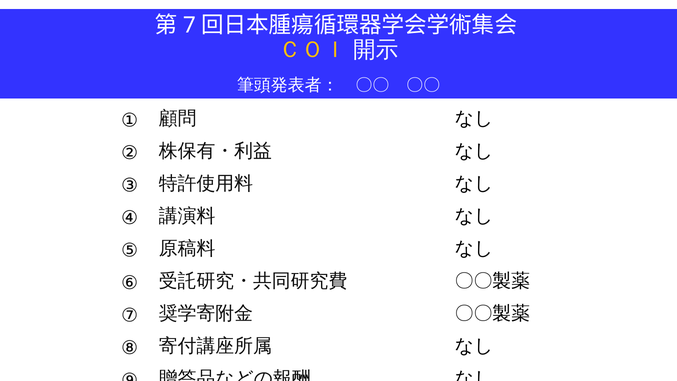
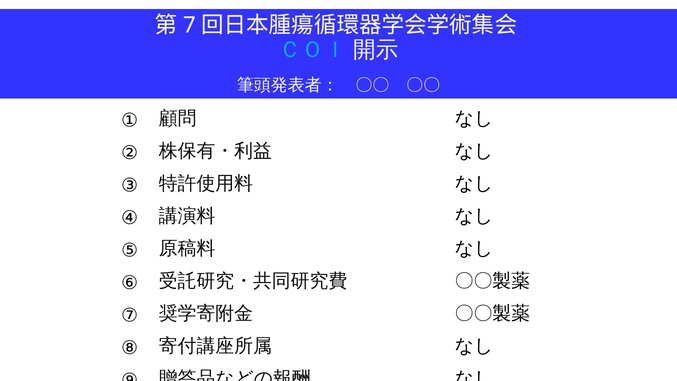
ＣＯＩ colour: yellow -> light blue (313, 50)
